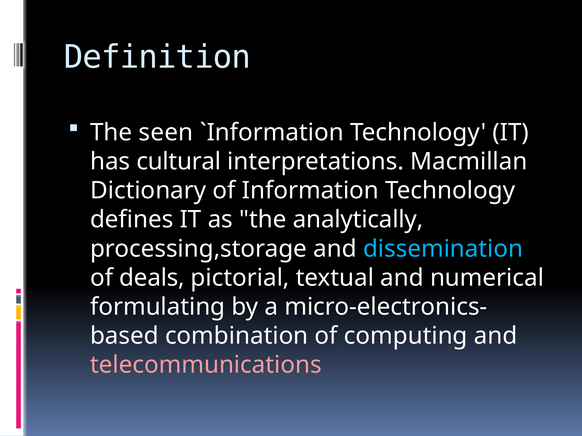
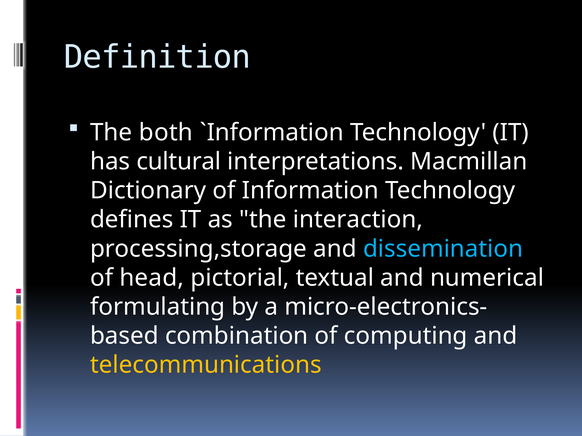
seen: seen -> both (166, 133)
analytically: analytically -> interaction (358, 220)
deals: deals -> head (152, 278)
telecommunications colour: pink -> yellow (206, 365)
